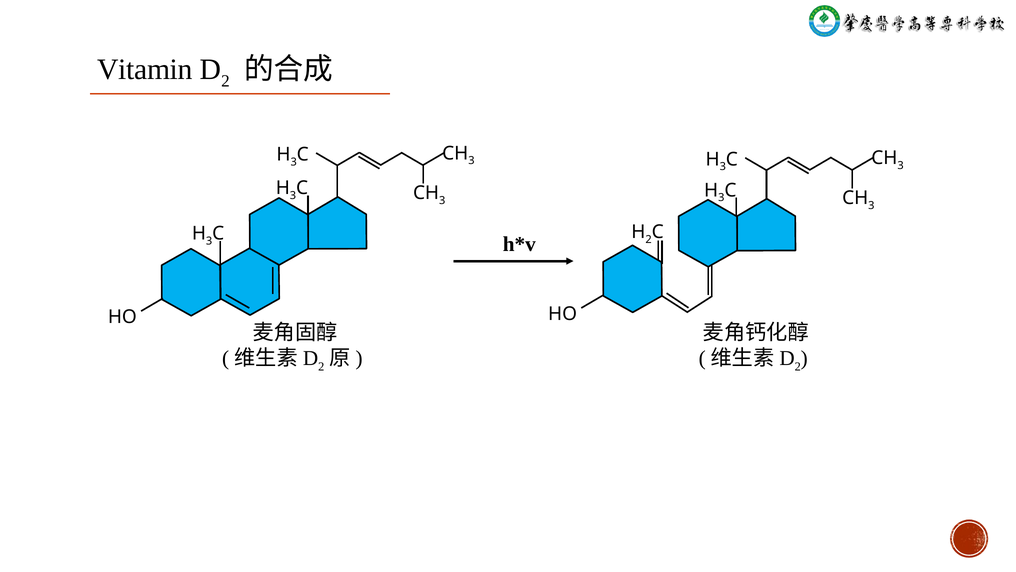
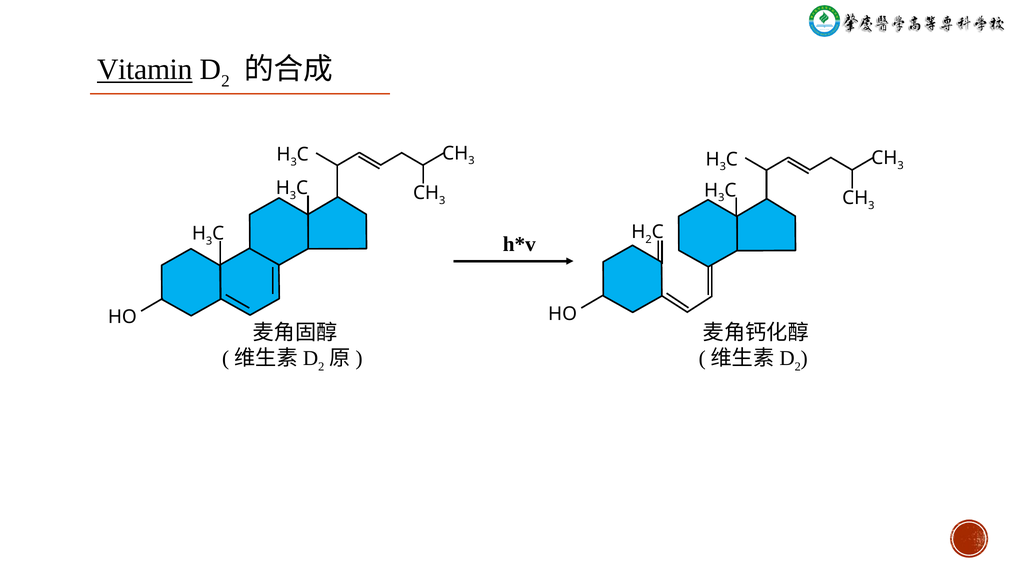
Vitamin underline: none -> present (145, 69)
